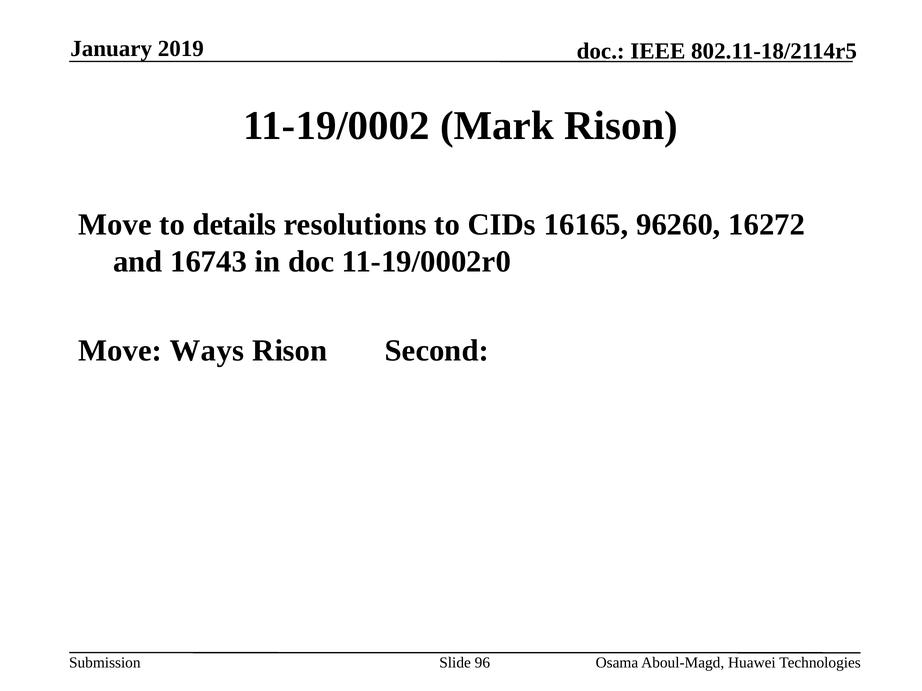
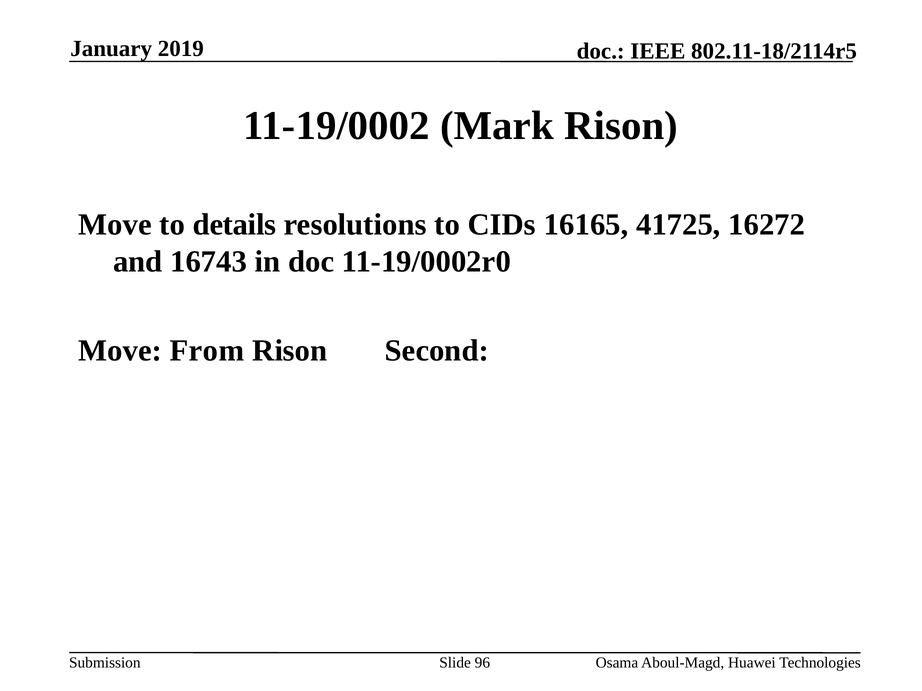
96260: 96260 -> 41725 (678, 225)
Ways: Ways -> From (207, 351)
